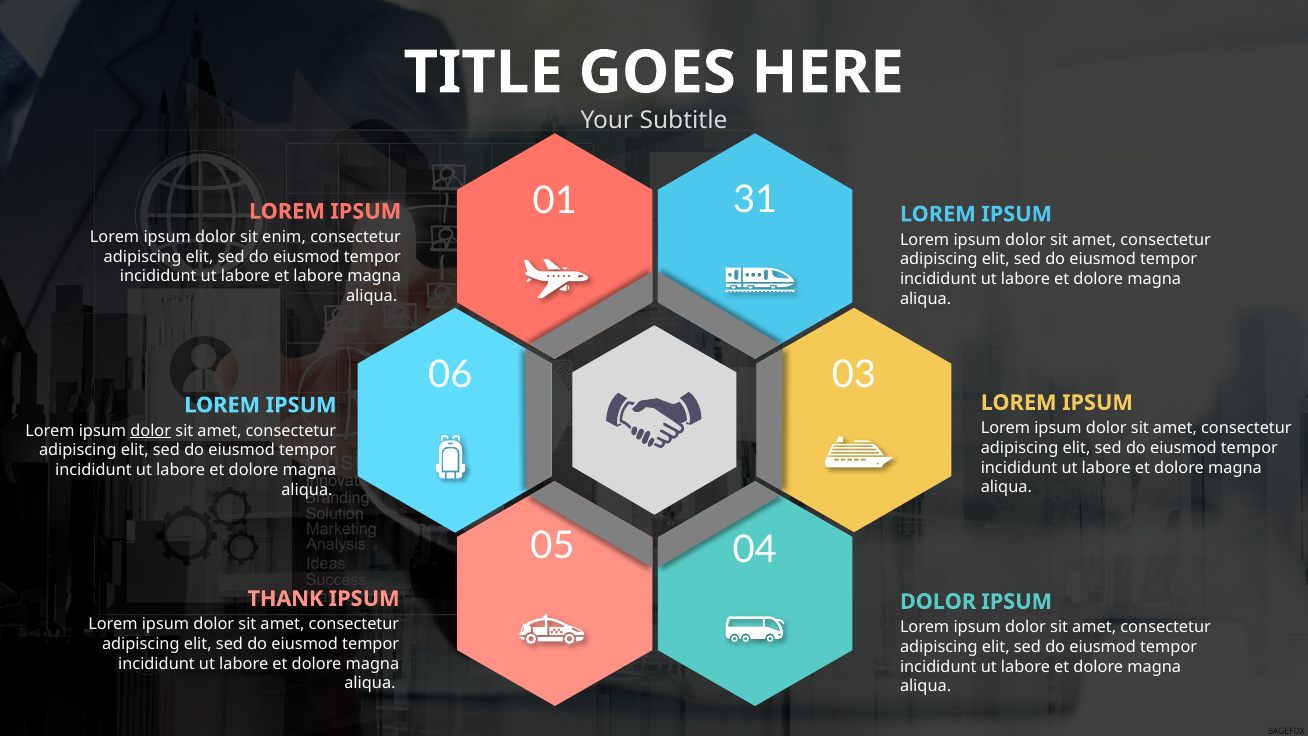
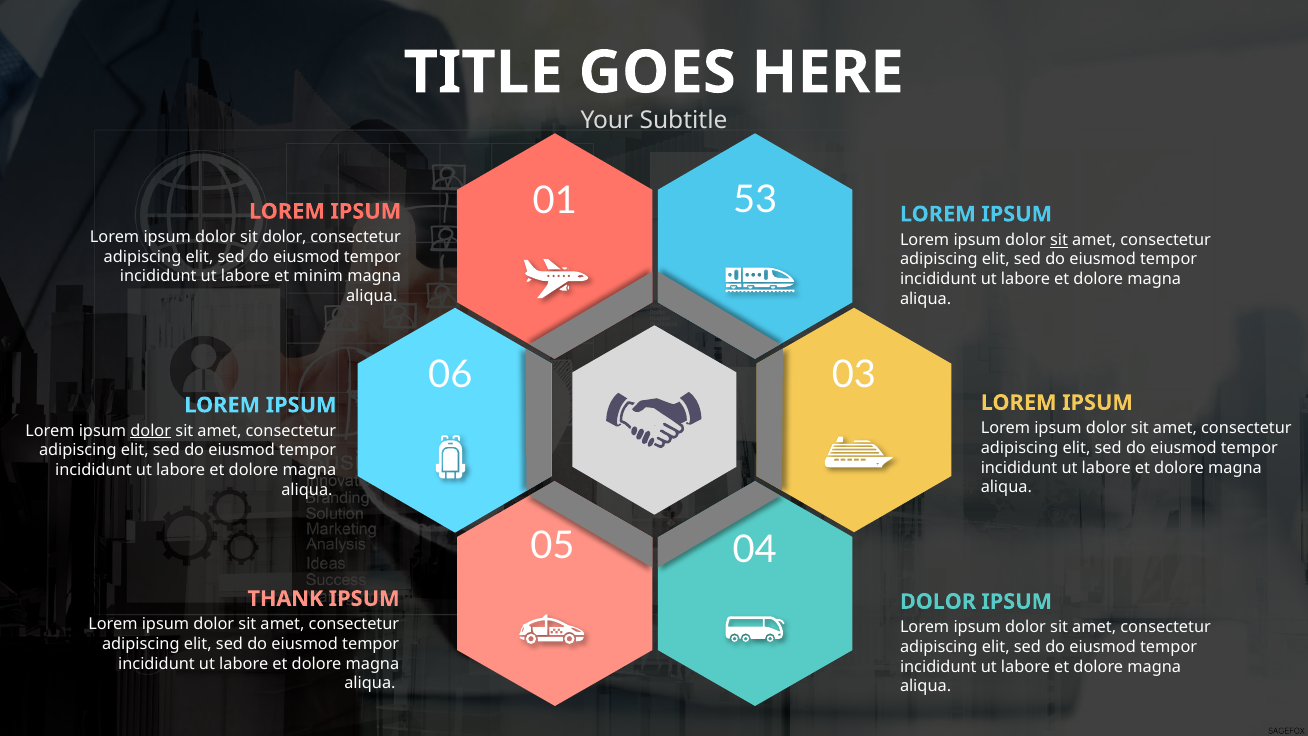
31: 31 -> 53 (755, 200)
sit enim: enim -> dolor (284, 237)
sit underline: none -> present (1059, 240)
et labore: labore -> minim (318, 276)
